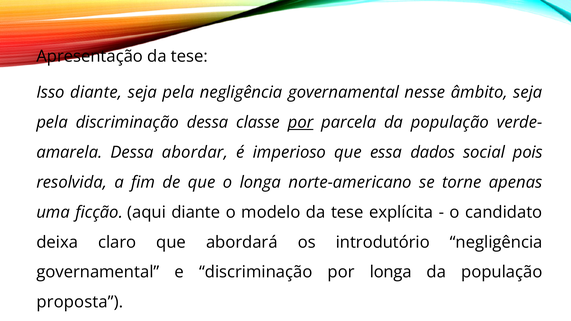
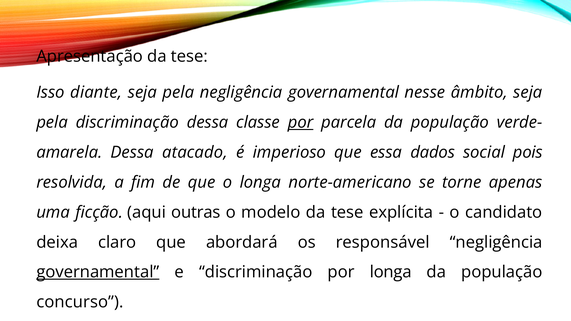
abordar: abordar -> atacado (195, 152)
aqui diante: diante -> outras (196, 212)
introdutório: introdutório -> responsável (383, 242)
governamental underline: none -> present (98, 272)
proposta: proposta -> concurso (80, 302)
